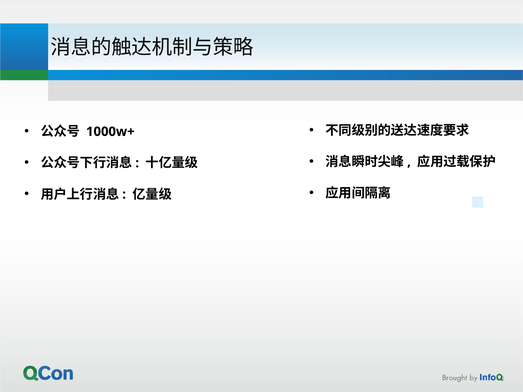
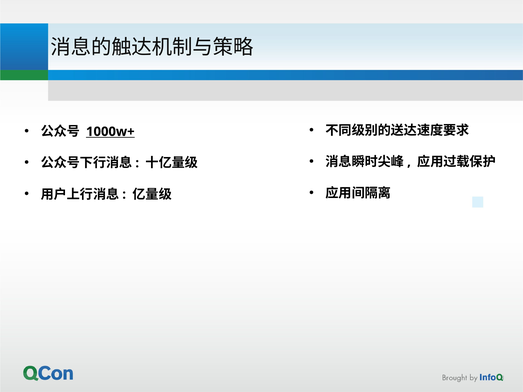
1000w+ underline: none -> present (110, 132)
